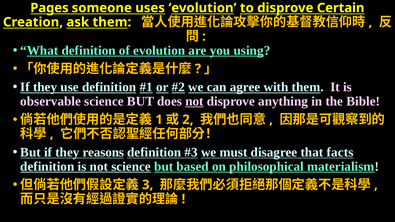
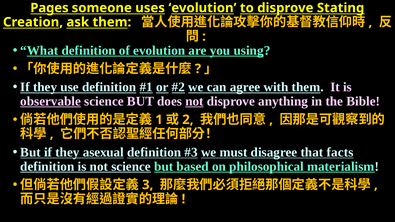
Certain: Certain -> Stating (341, 8)
observable underline: none -> present (51, 101)
reasons: reasons -> asexual (103, 152)
